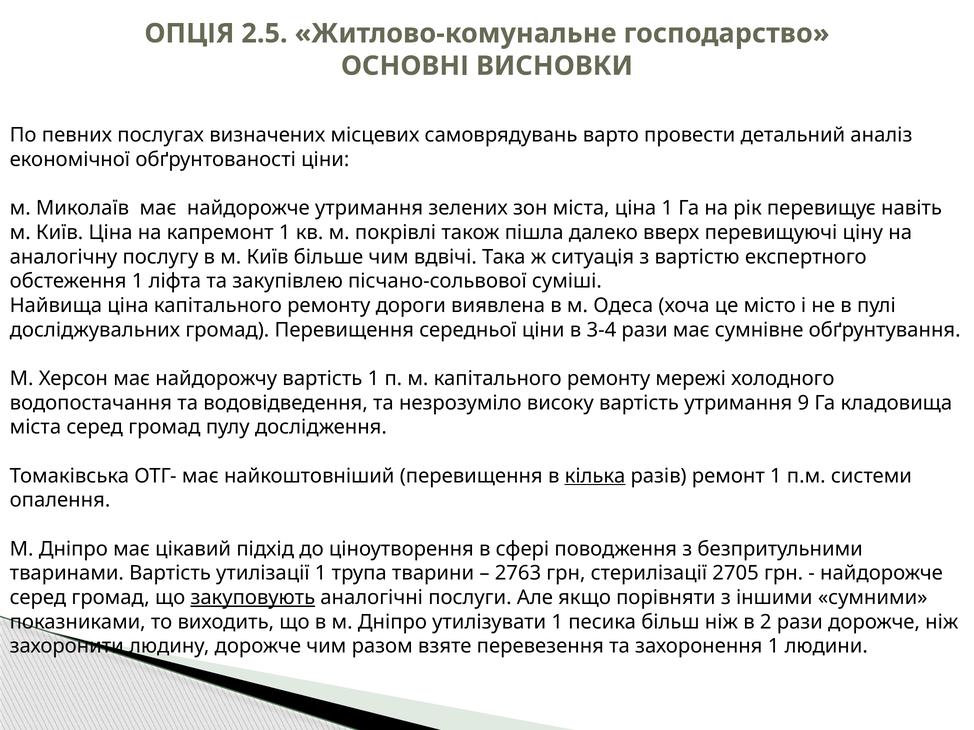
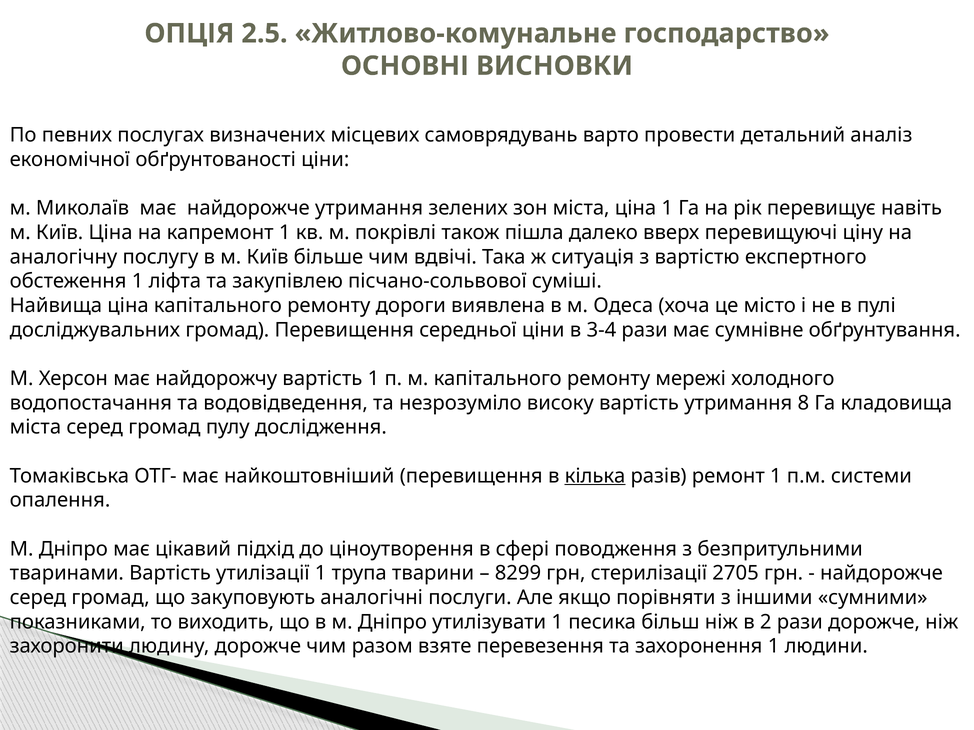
9: 9 -> 8 (803, 403)
2763: 2763 -> 8299 (518, 574)
закуповують underline: present -> none (253, 598)
